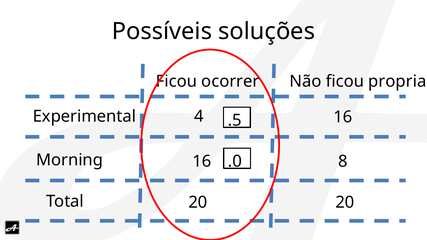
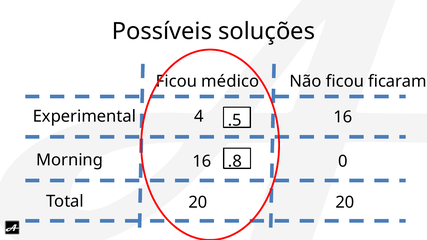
ocorrer: ocorrer -> médico (230, 81)
propria: propria -> ficaram (397, 81)
.0: .0 -> .8 (235, 162)
8: 8 -> 0 (343, 162)
